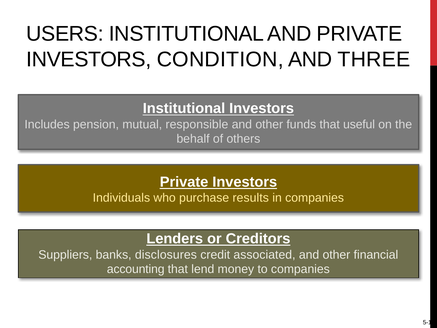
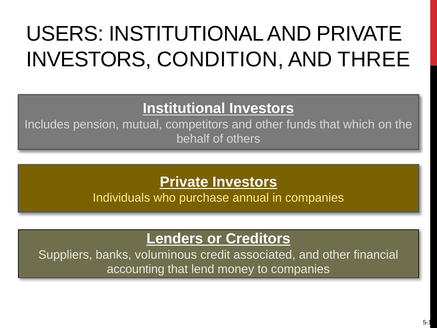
responsible: responsible -> competitors (197, 124)
useful: useful -> which (359, 124)
results: results -> annual (251, 198)
disclosures: disclosures -> voluminous (166, 255)
